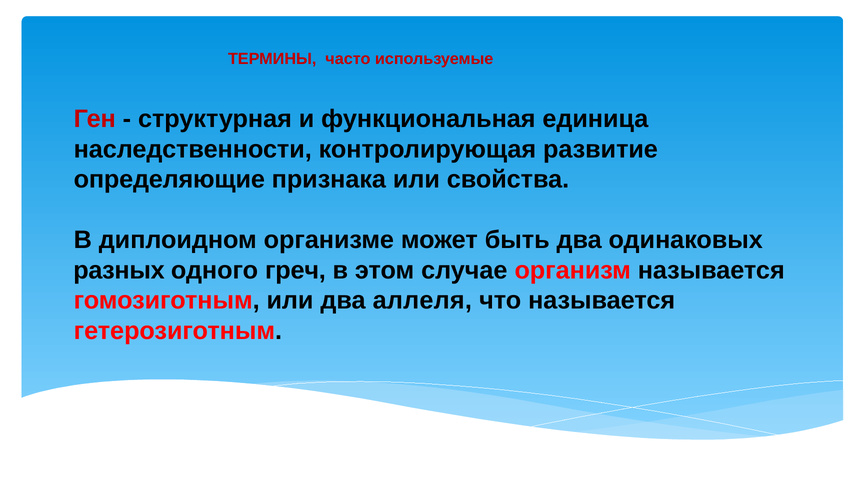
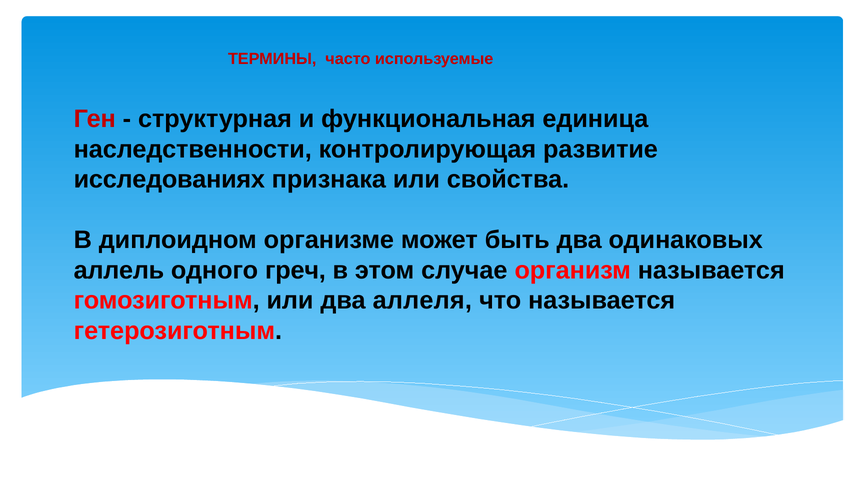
определяющие: определяющие -> исследованиях (169, 179)
разных: разных -> аллель (119, 270)
